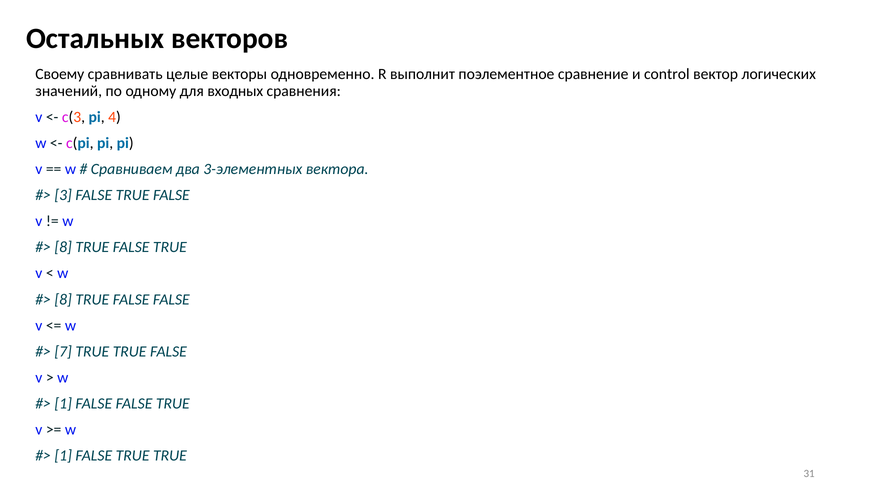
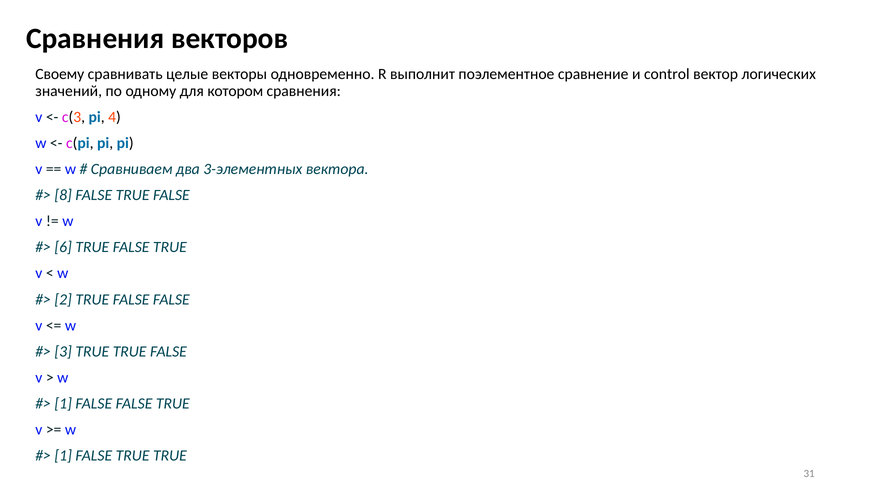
Остальных: Остальных -> Сравнения (95, 39)
входных: входных -> котором (235, 91)
3: 3 -> 8 (63, 195)
8: 8 -> 6 (63, 247)
8: 8 -> 2 (63, 299)
7: 7 -> 3 (63, 352)
